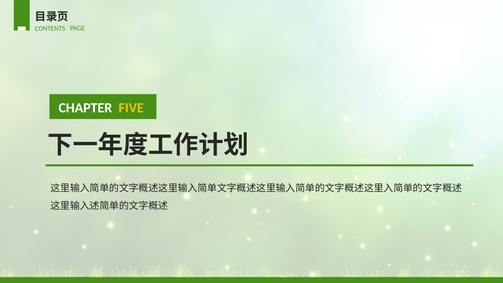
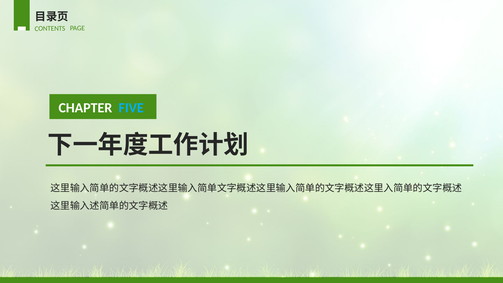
FIVE colour: yellow -> light blue (131, 108)
